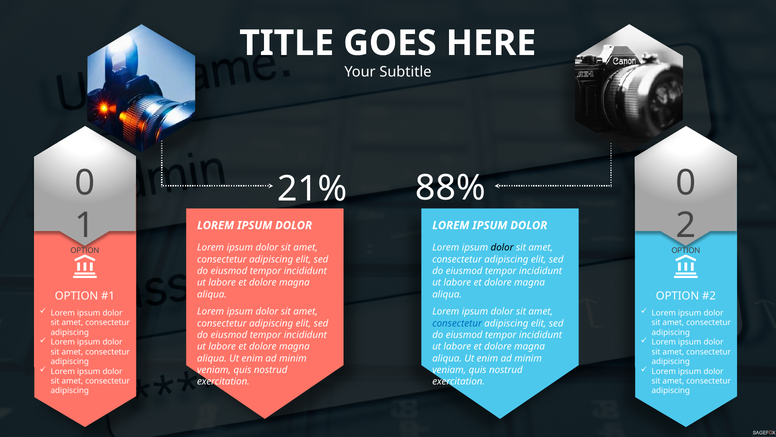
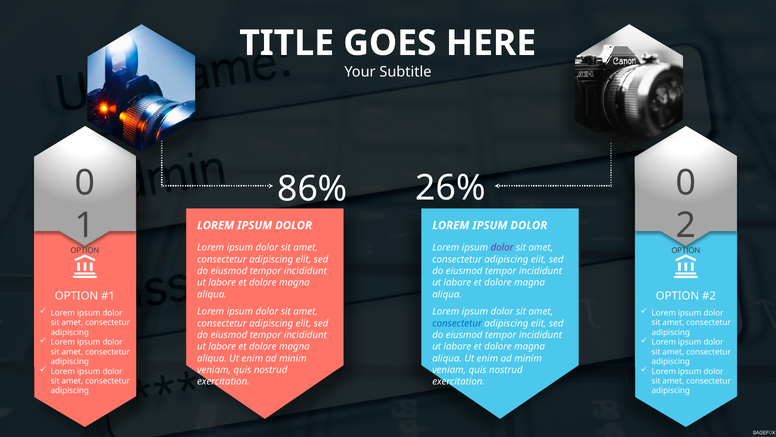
88%: 88% -> 26% (450, 188)
21%: 21% -> 86% (312, 189)
dolor colour: black -> purple (502, 247)
